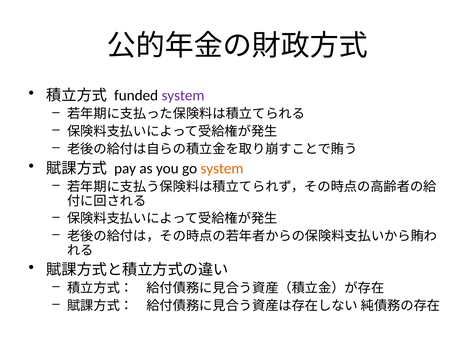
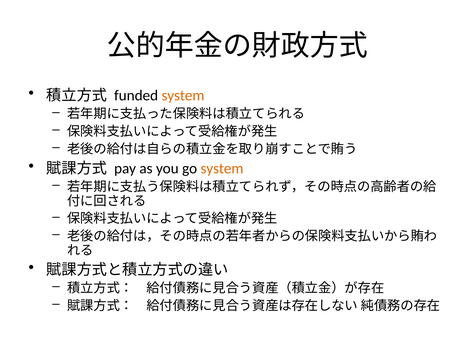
system colour: purple -> orange (183, 96)
